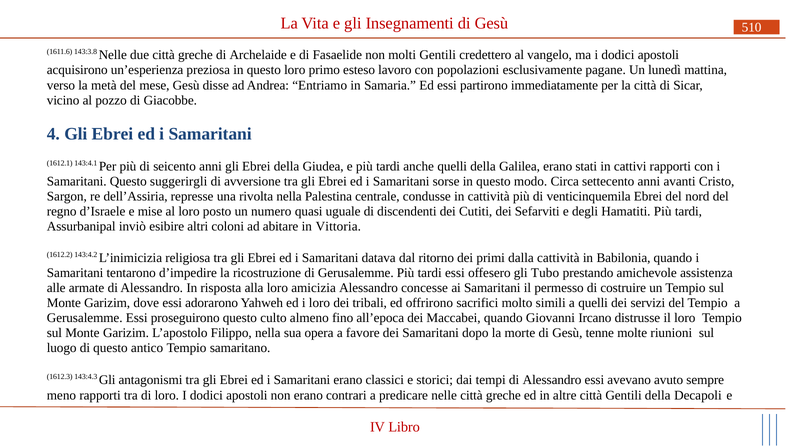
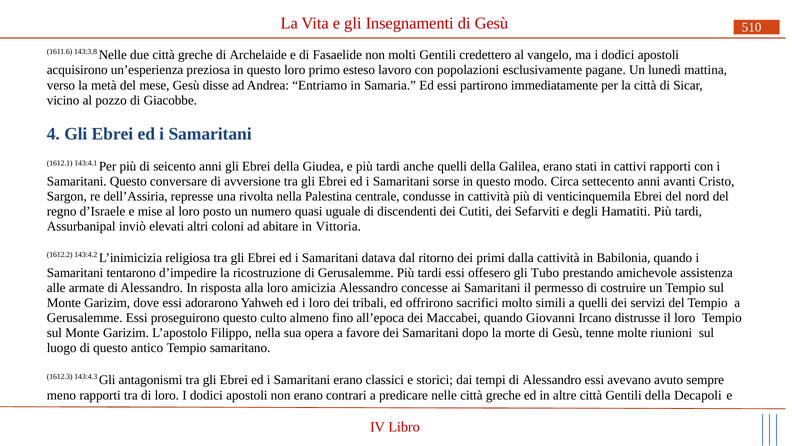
suggerirgli: suggerirgli -> conversare (179, 181)
esibire: esibire -> elevati (167, 227)
